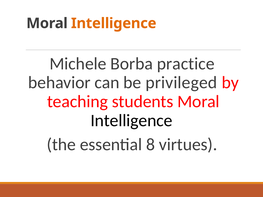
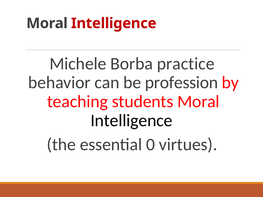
Intelligence colour: orange -> red (114, 23)
privileged: privileged -> profession (182, 83)
8: 8 -> 0 (151, 145)
